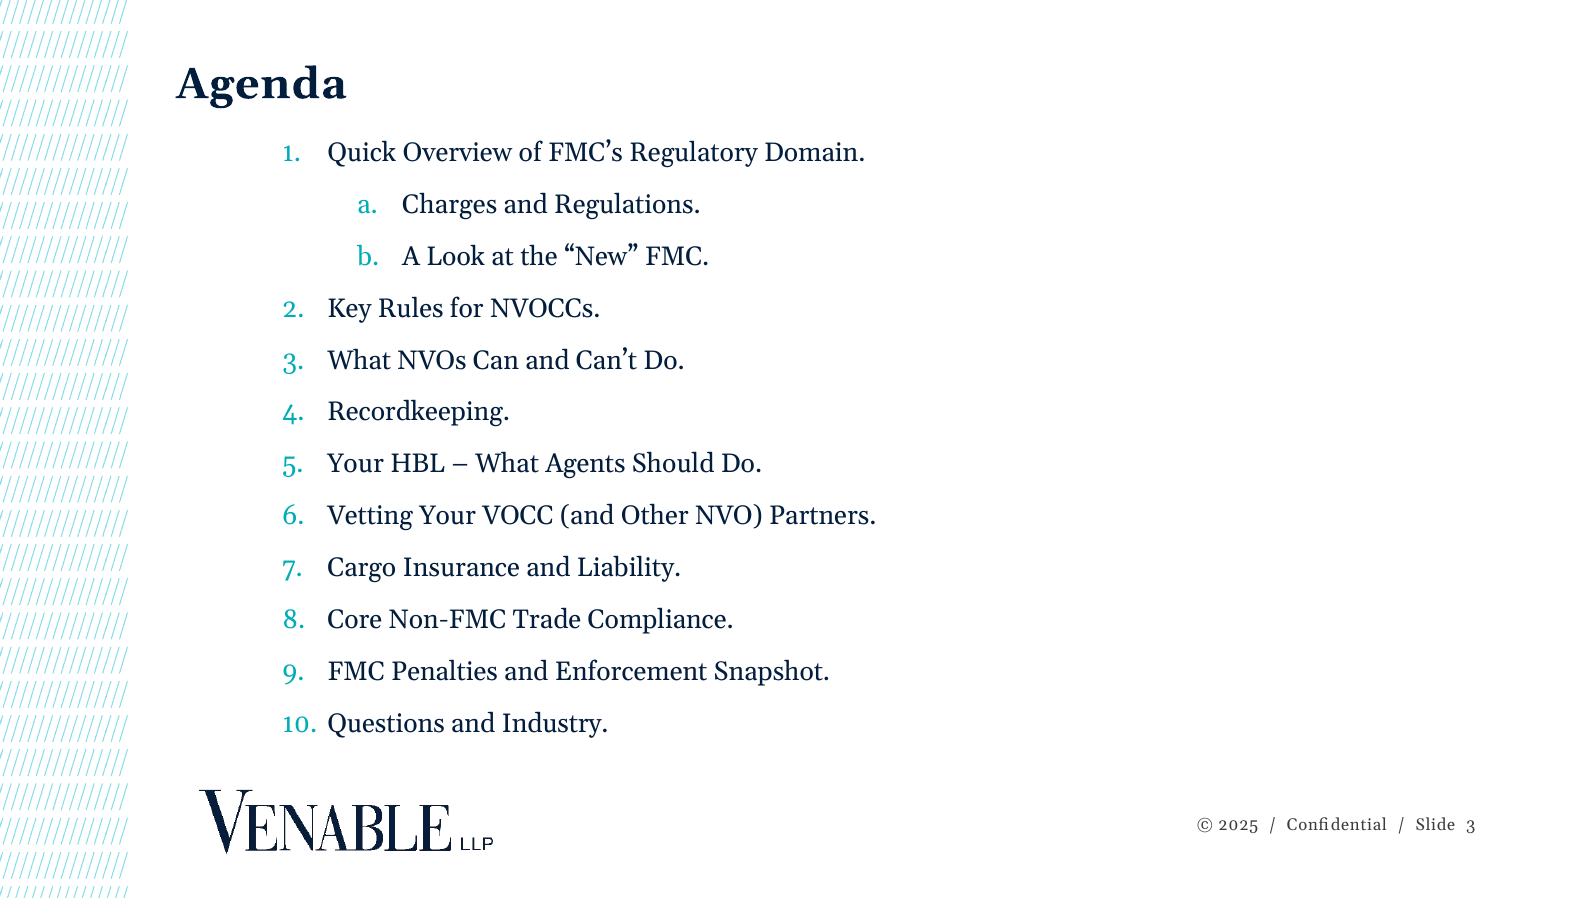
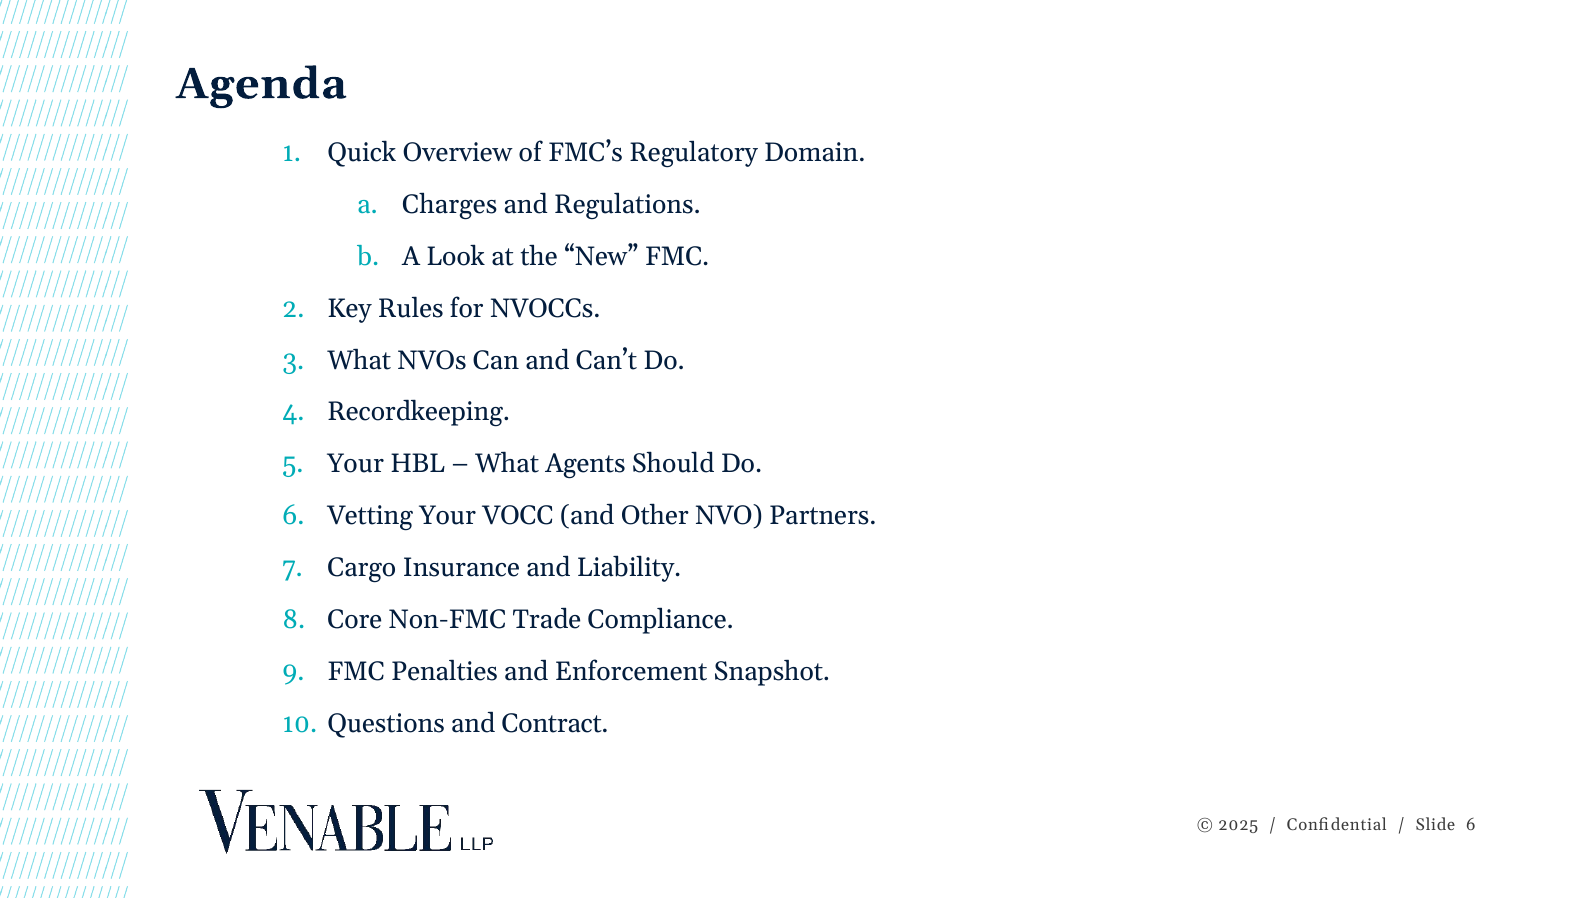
Industry: Industry -> Contract (555, 723)
Slide 3: 3 -> 6 (1471, 825)
